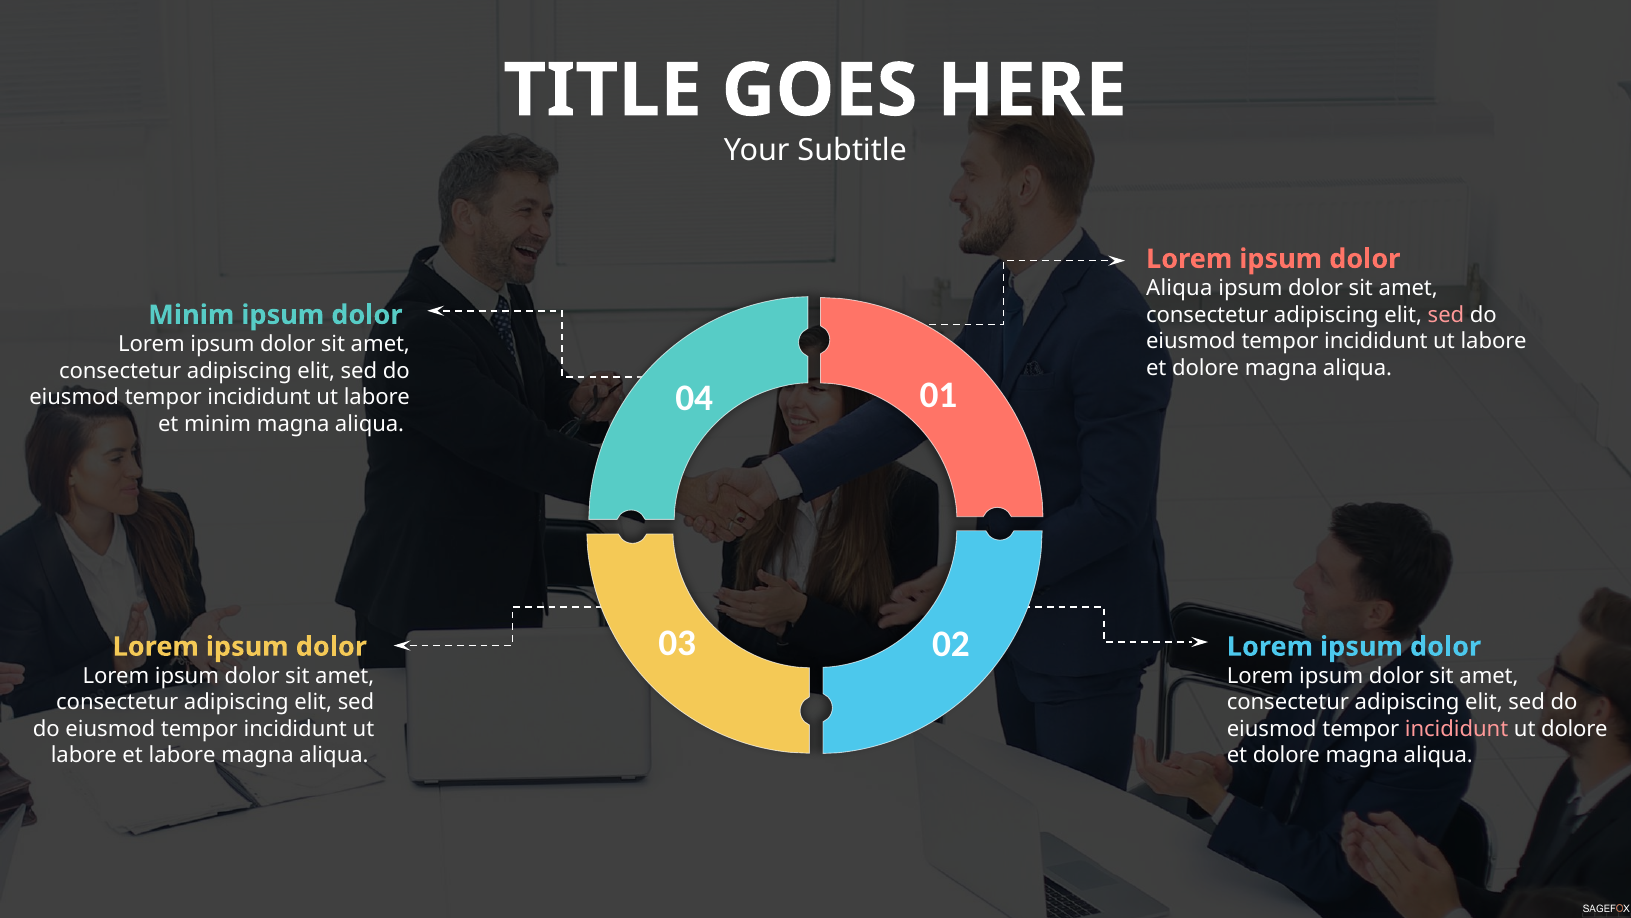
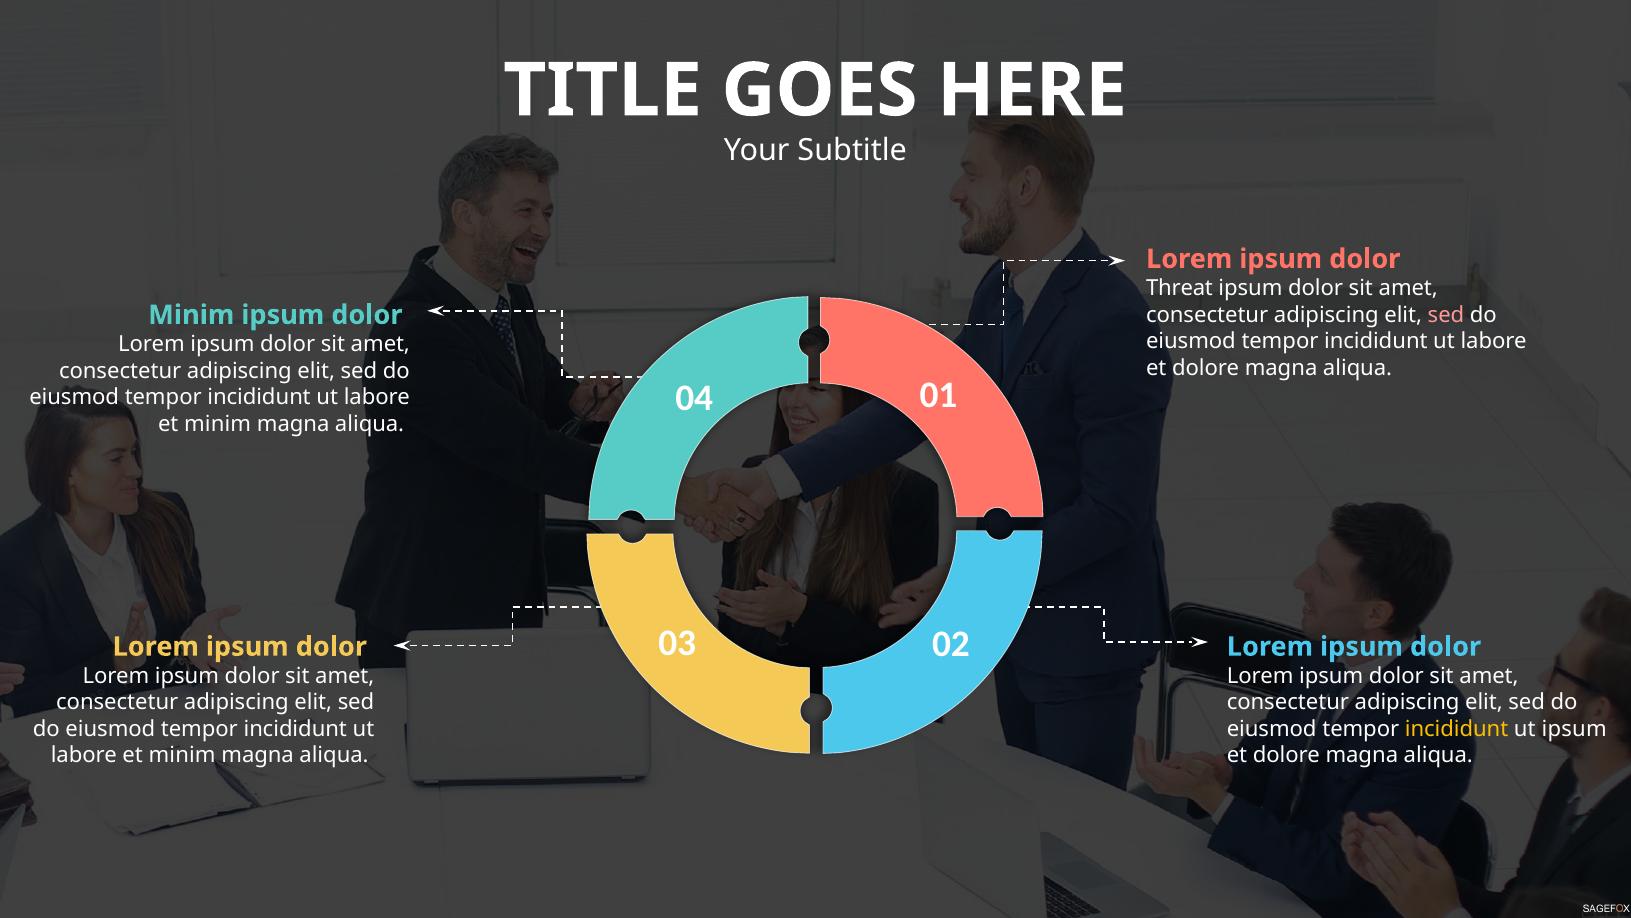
Aliqua: Aliqua -> Threat (1180, 288)
incididunt colour: pink -> yellow (1457, 729)
ut dolore: dolore -> ipsum (1574, 729)
labore: labore -> minim (182, 755)
